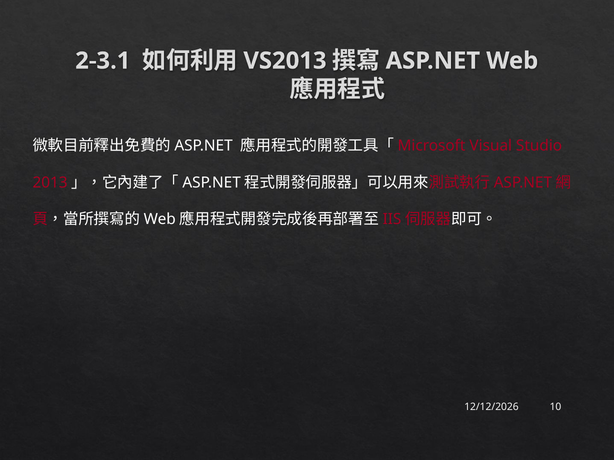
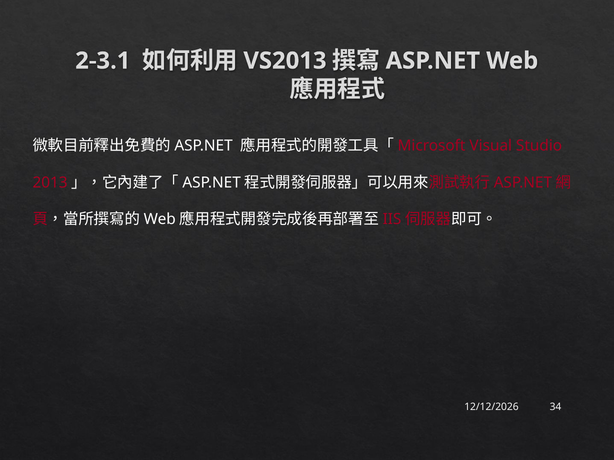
10: 10 -> 34 (555, 407)
